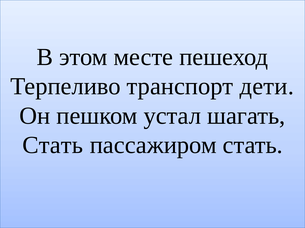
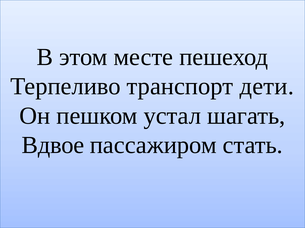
Стать: Стать -> Вдвое (53, 146)
